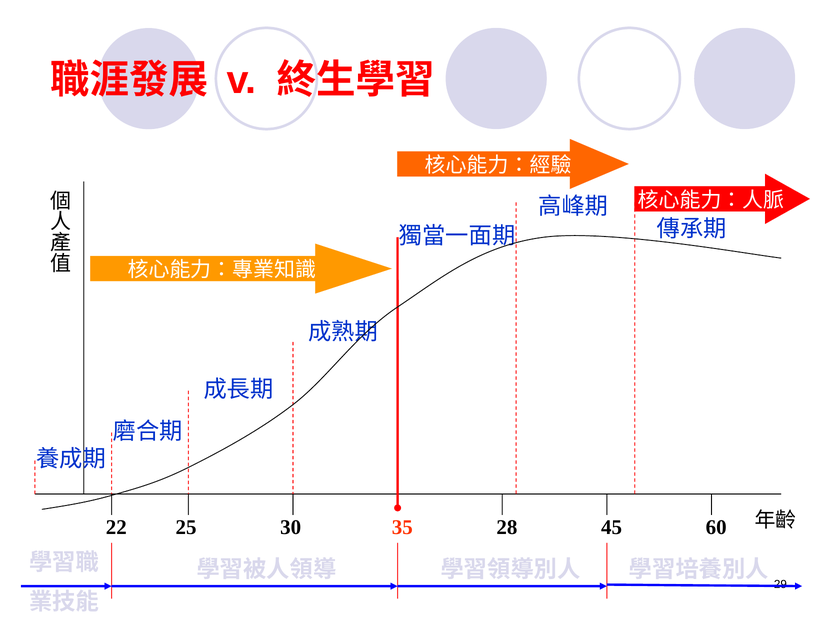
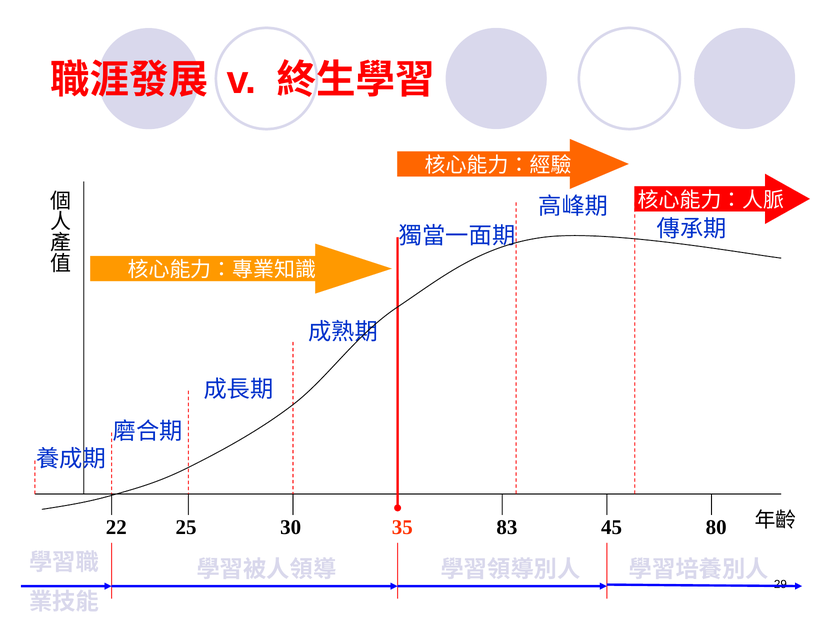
28: 28 -> 83 (507, 527)
60: 60 -> 80 (716, 527)
